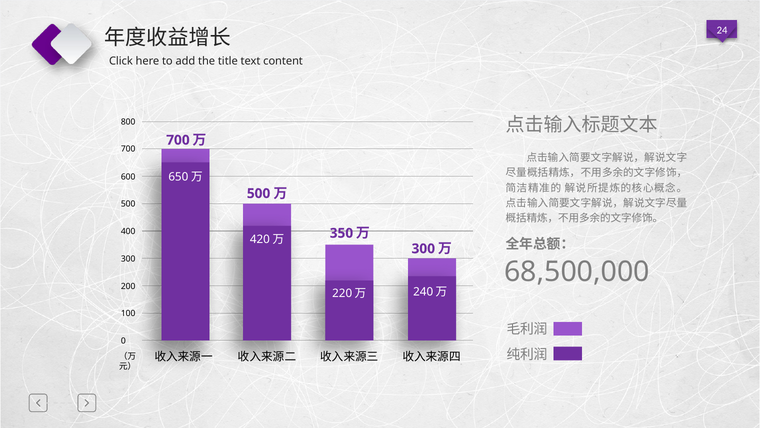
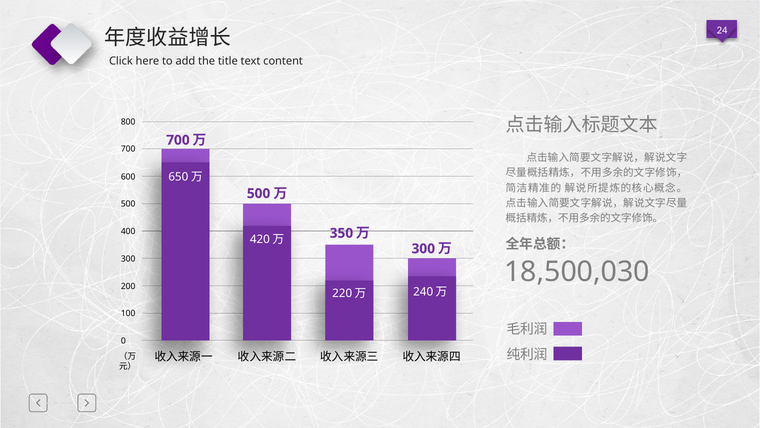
68,500,000: 68,500,000 -> 18,500,030 (577, 271)
